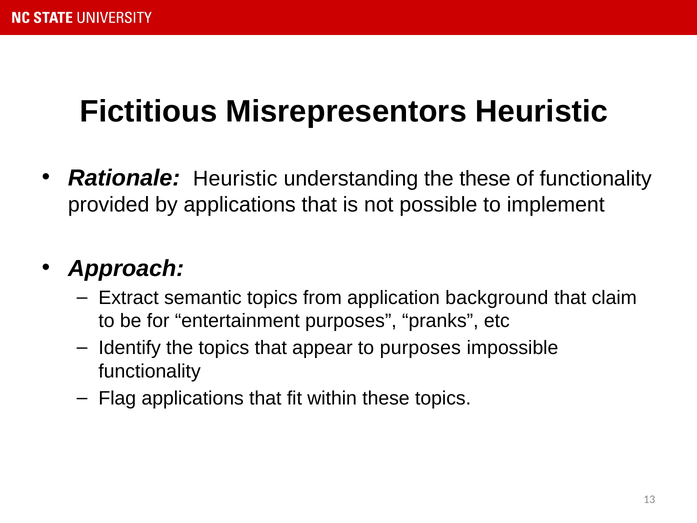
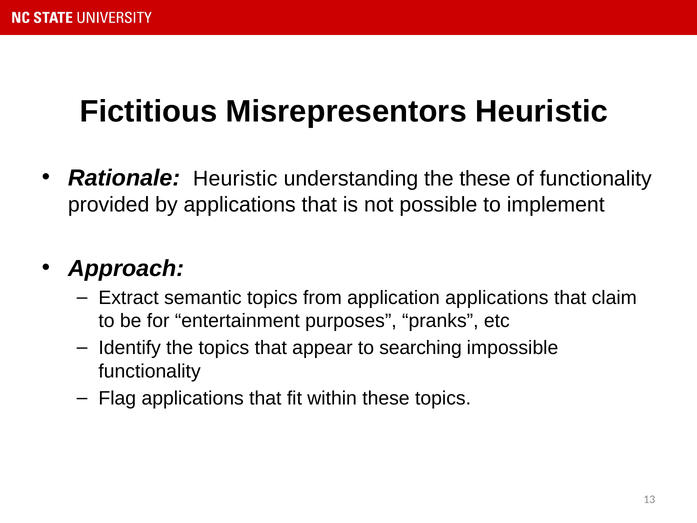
application background: background -> applications (497, 298)
to purposes: purposes -> searching (421, 348)
